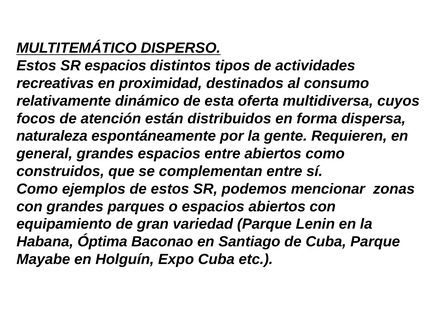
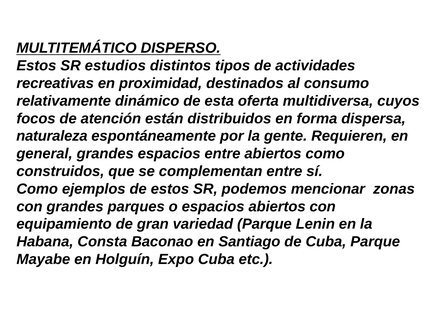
SR espacios: espacios -> estudios (115, 66)
Óptima: Óptima -> Consta (102, 242)
